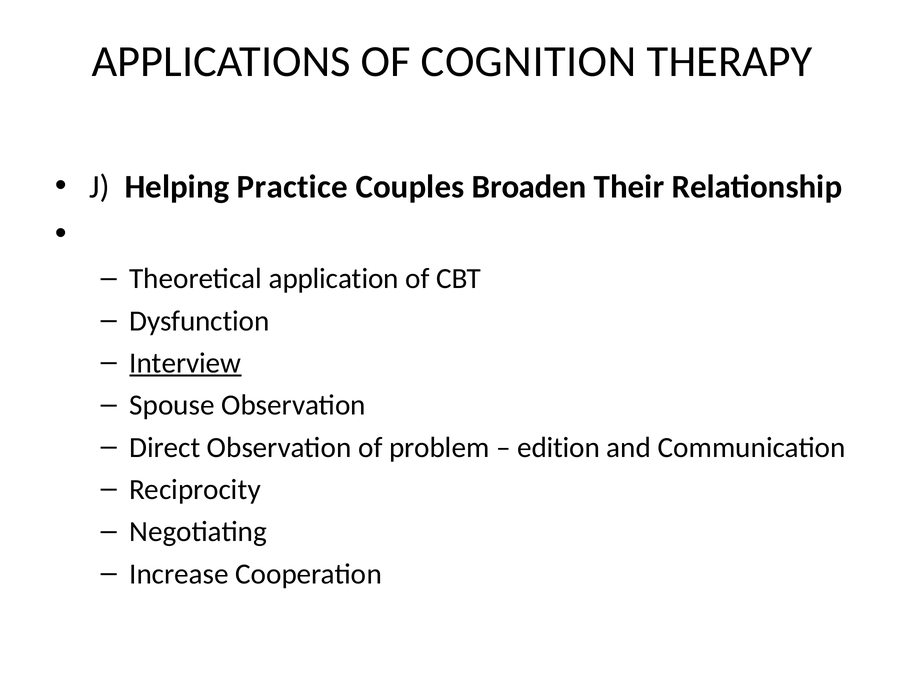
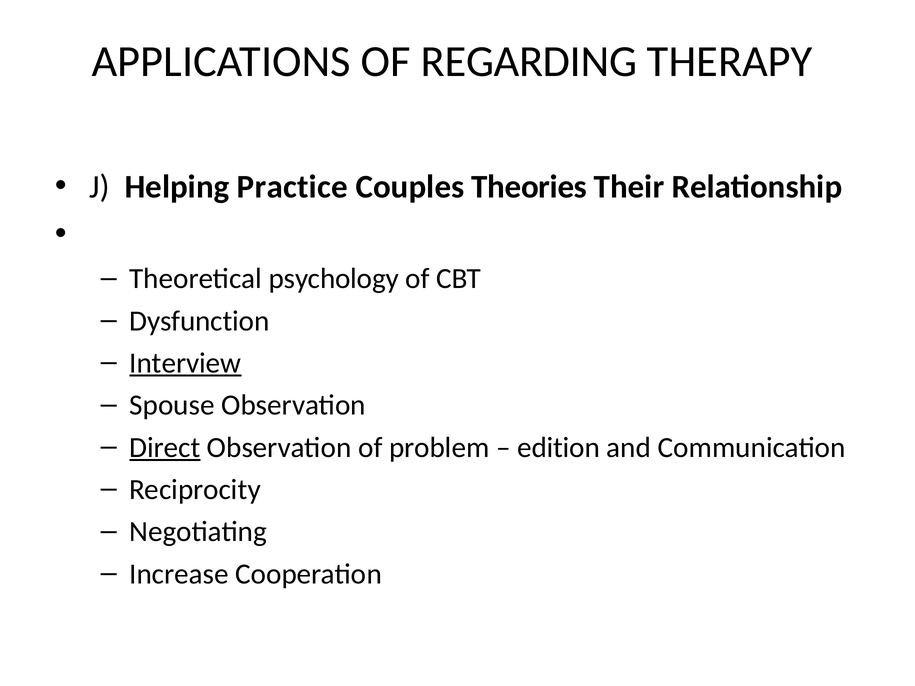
COGNITION: COGNITION -> REGARDING (529, 62)
Broaden: Broaden -> Theories (529, 187)
application: application -> psychology (334, 279)
Direct underline: none -> present (165, 448)
